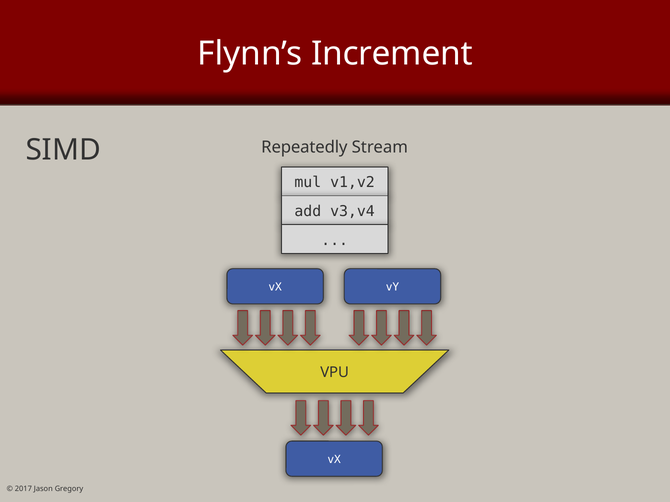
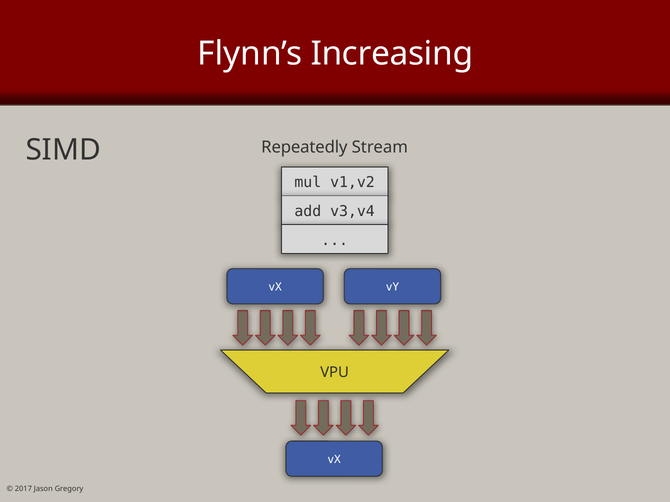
Increment: Increment -> Increasing (392, 54)
